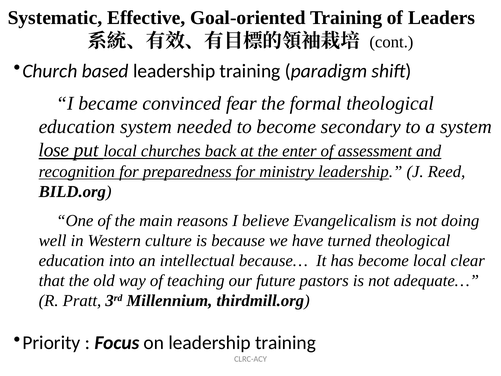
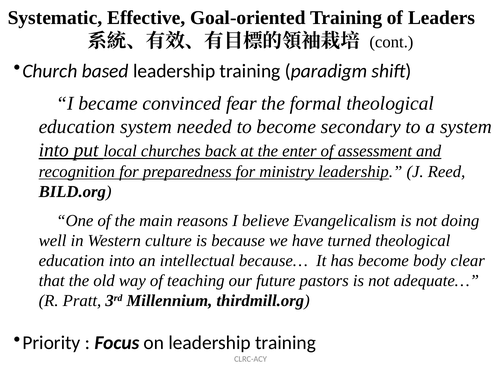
lose: lose -> into (54, 150)
become local: local -> body (430, 260)
